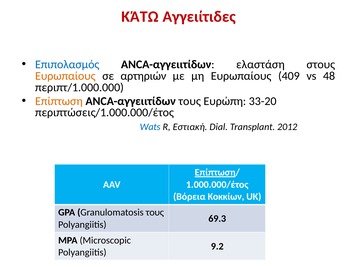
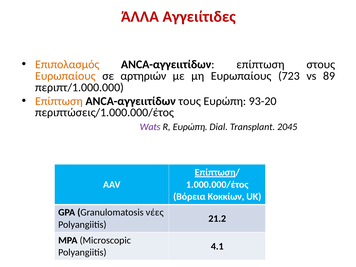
ΚΆΤΩ: ΚΆΤΩ -> ΆΛΛΑ (140, 17)
Επιπολασμός colour: blue -> orange (67, 65)
ANCA-αγγειιτίδων ελαστάση: ελαστάση -> επίπτωση (260, 65)
409: 409 -> 723 (289, 76)
48: 48 -> 89 (329, 76)
33-20: 33-20 -> 93-20 (263, 101)
Wats colour: blue -> purple (150, 127)
R Εστιακή: Εστιακή -> Ευρώπη (190, 127)
2012: 2012 -> 2045 (287, 127)
Granulomatosis τους: τους -> νέες (155, 212)
69.3: 69.3 -> 21.2 (217, 219)
9.2: 9.2 -> 4.1 (217, 246)
